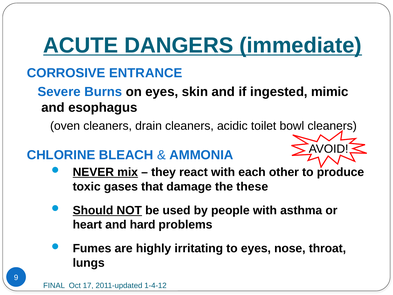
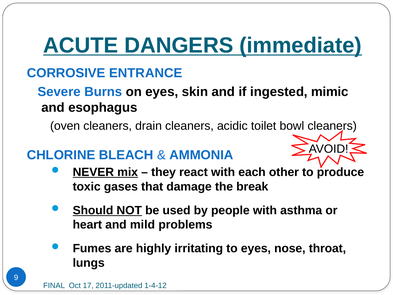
these: these -> break (252, 186)
hard: hard -> mild (142, 225)
